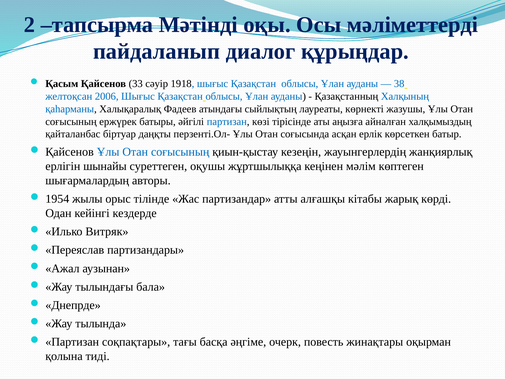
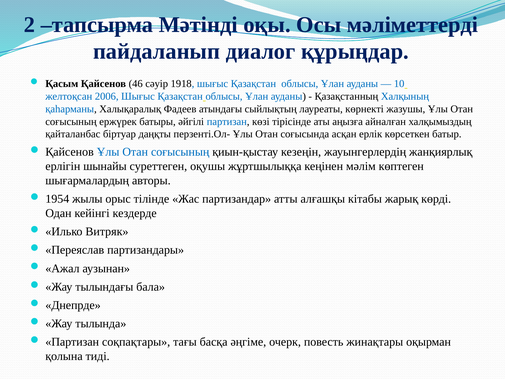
33: 33 -> 46 (136, 84)
38: 38 -> 10 (399, 84)
